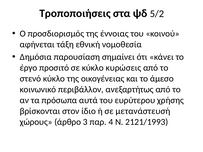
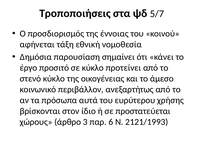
5/2: 5/2 -> 5/7 (157, 14)
κυρώσεις: κυρώσεις -> προτείνει (123, 68)
μετανάστευσή: μετανάστευσή -> προστατεύεται (143, 111)
4: 4 -> 6 (111, 122)
